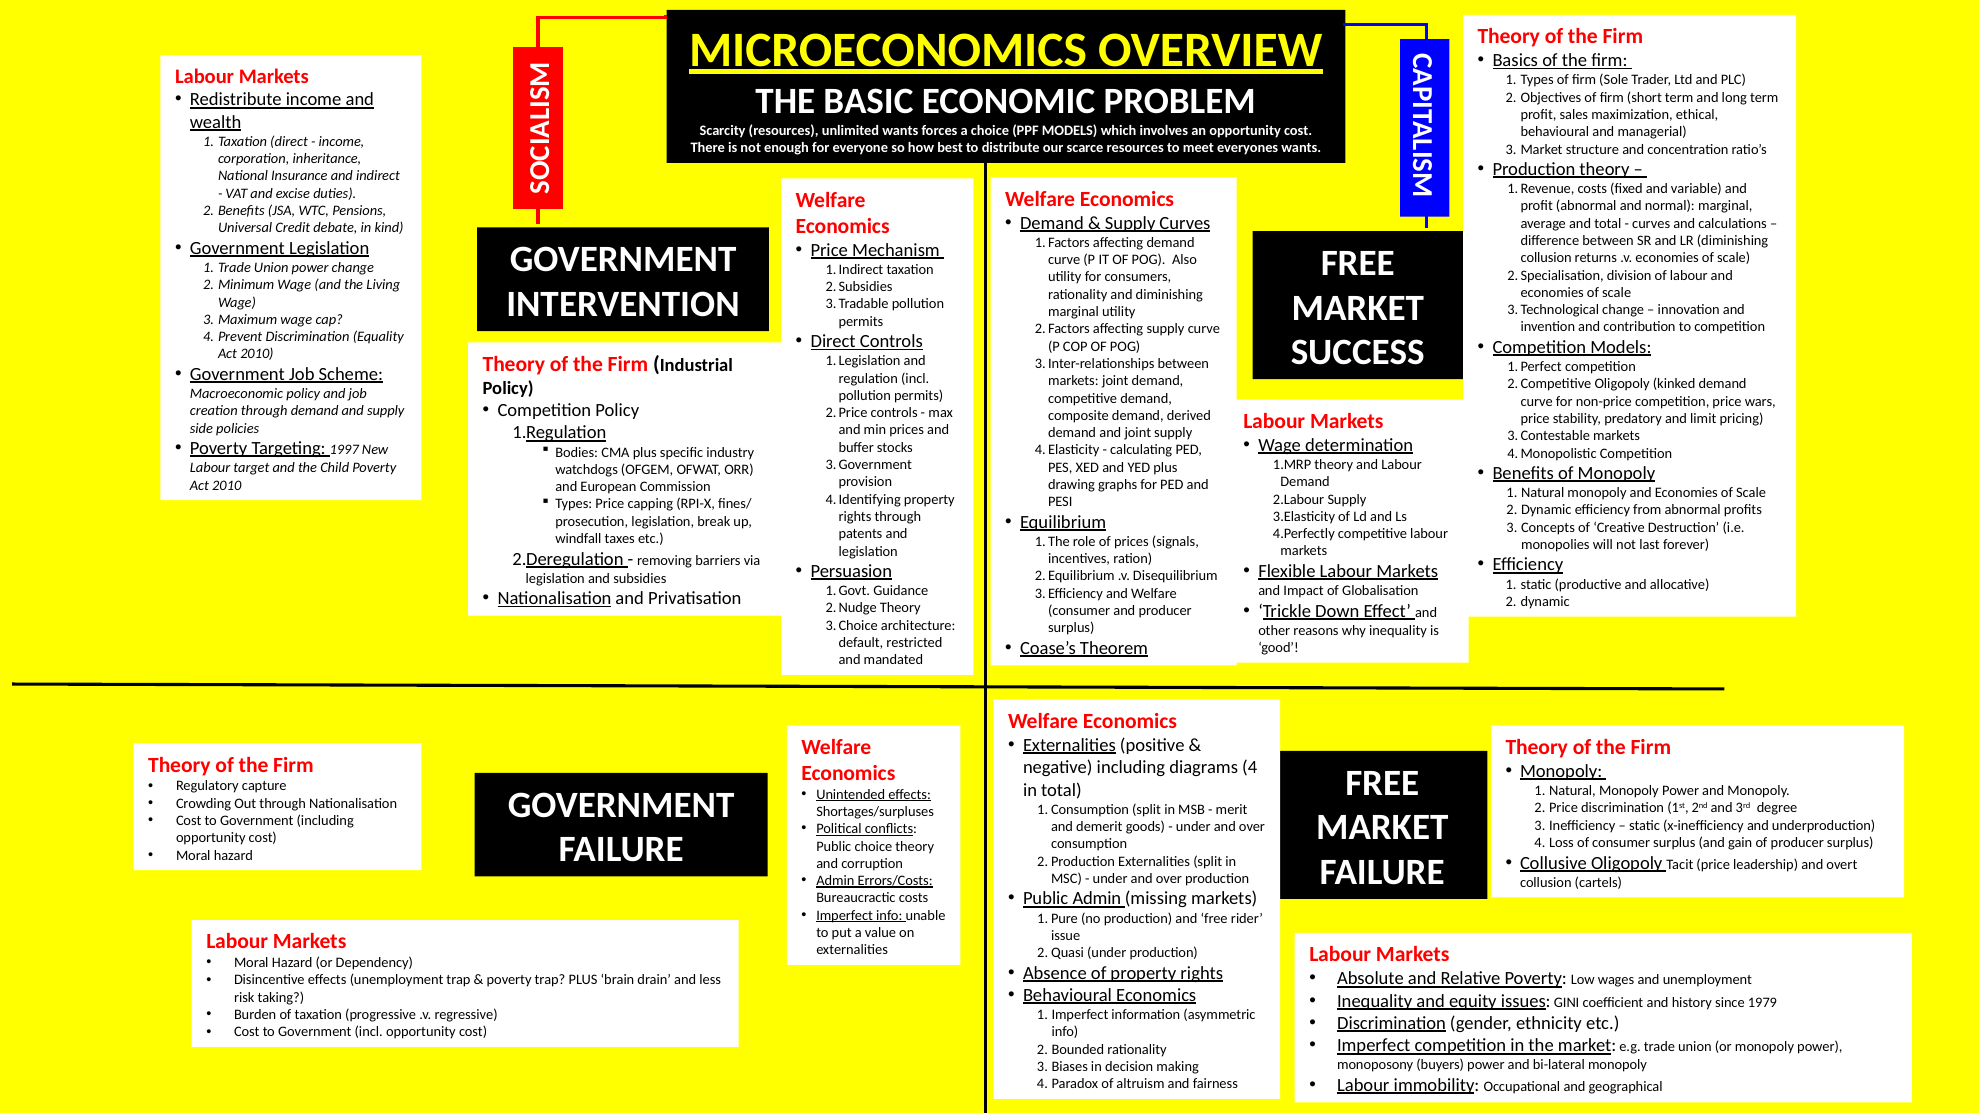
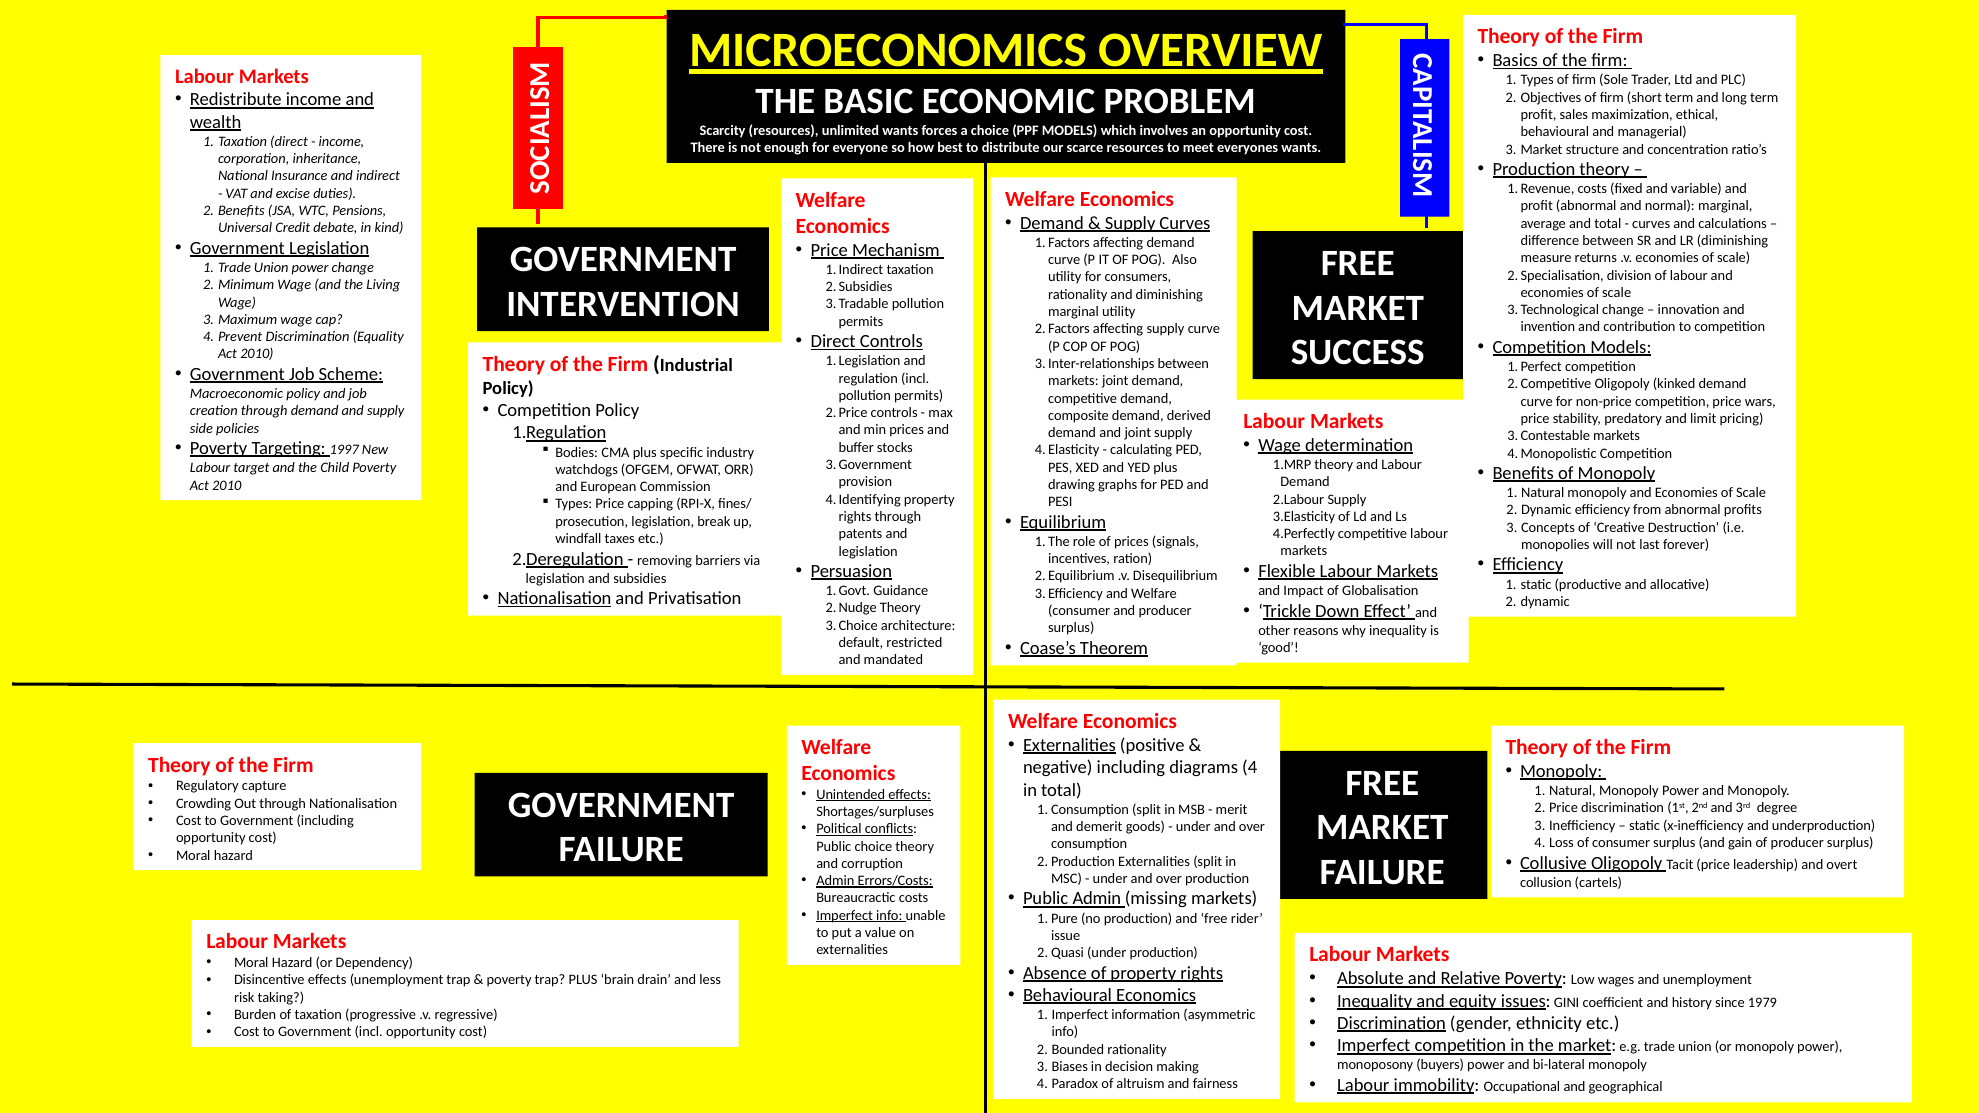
collusion: collusion -> measure (1546, 258)
